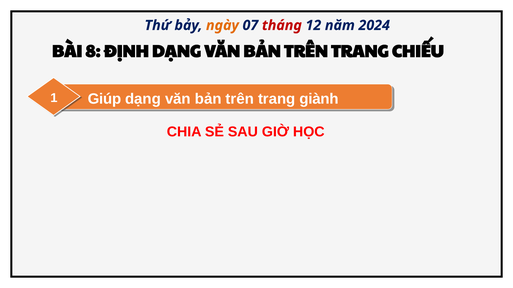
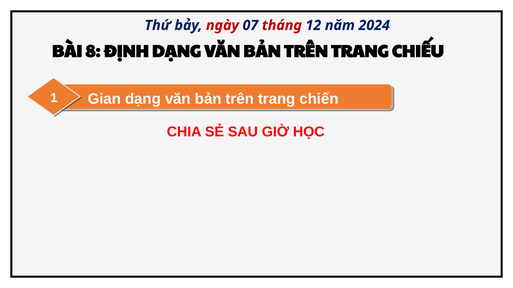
ngày colour: orange -> red (222, 25)
Giúp: Giúp -> Gian (104, 99)
giành: giành -> chiến (319, 99)
